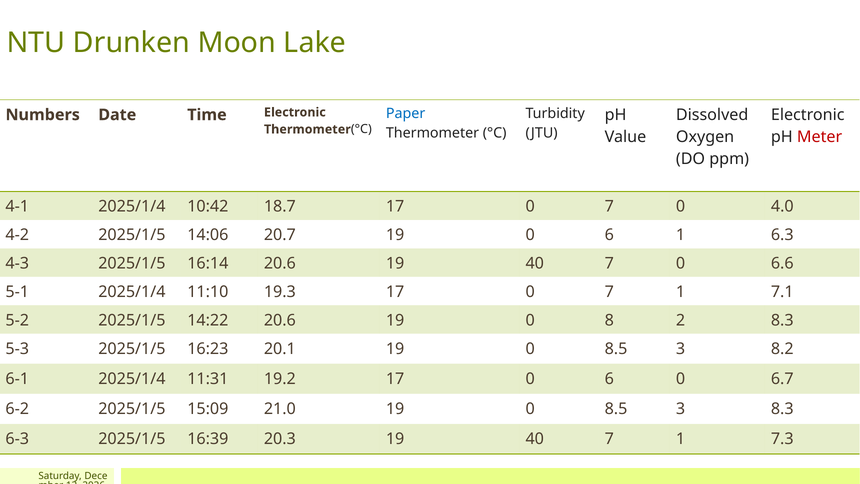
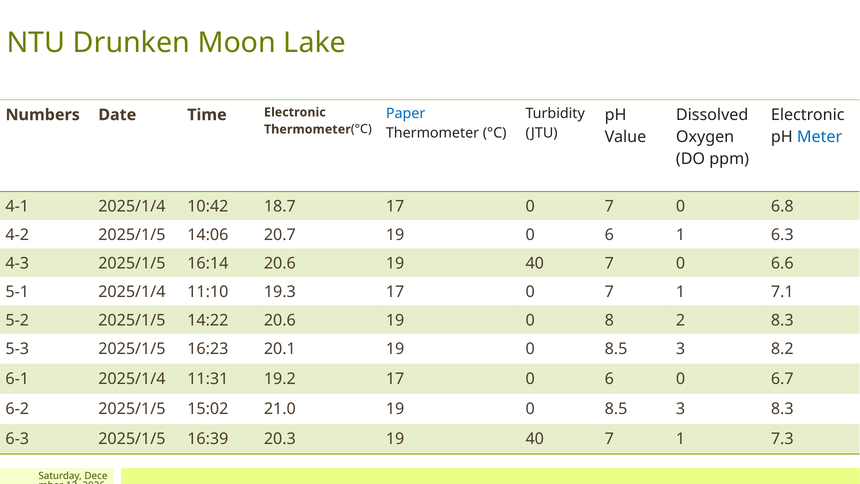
Meter colour: red -> blue (820, 137)
4.0: 4.0 -> 6.8 (782, 207)
15:09: 15:09 -> 15:02 (208, 409)
